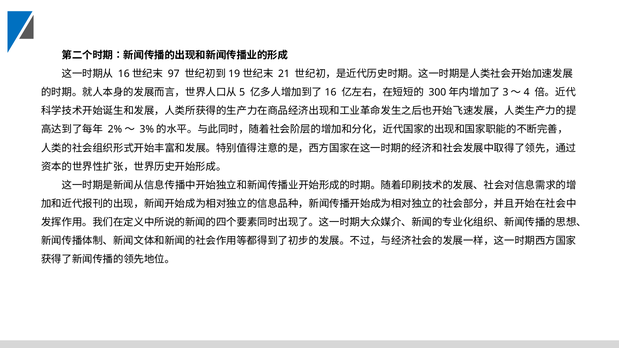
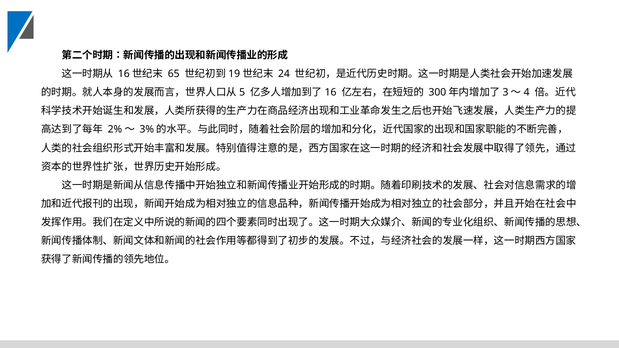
97: 97 -> 65 (174, 74)
21: 21 -> 24 (284, 74)
